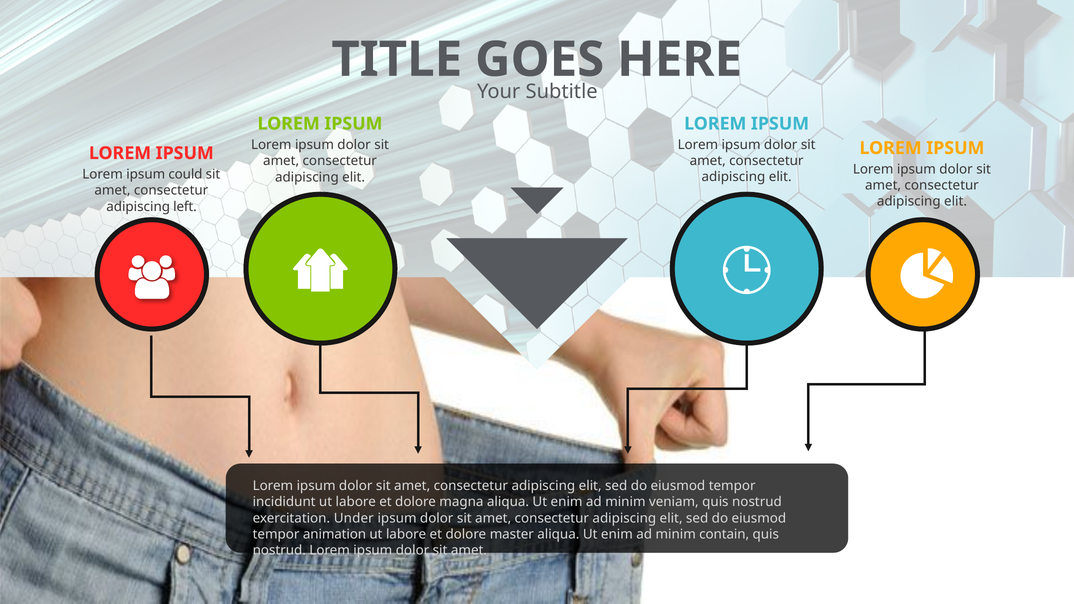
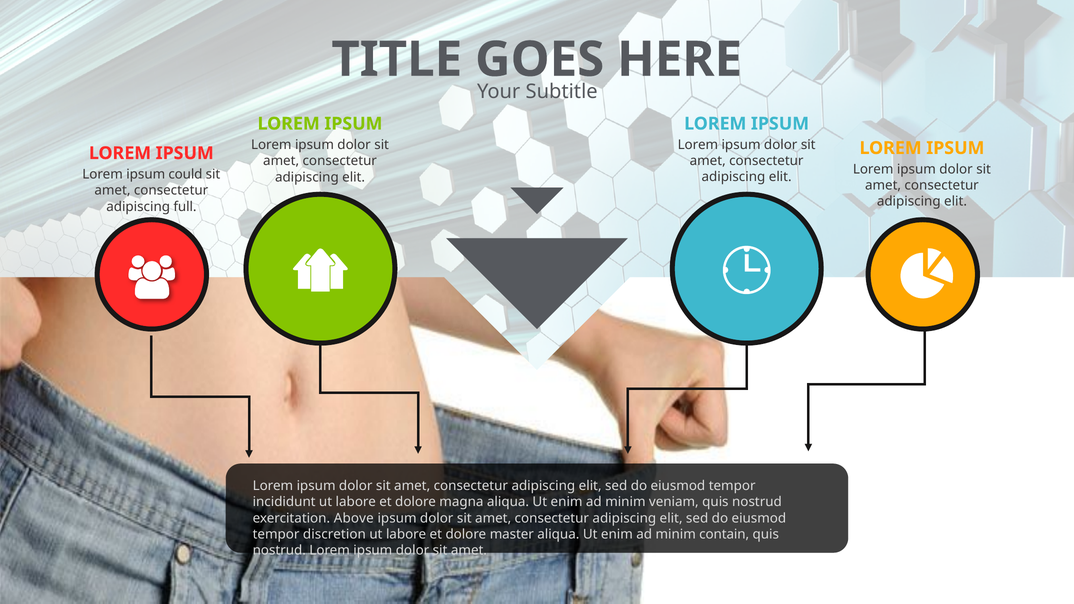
left: left -> full (185, 207)
Under: Under -> Above (354, 518)
animation: animation -> discretion (334, 534)
